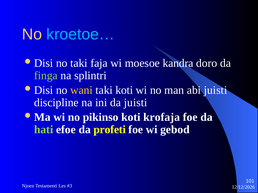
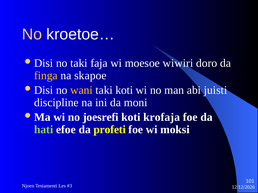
kroetoe… colour: light blue -> white (81, 34)
kandra: kandra -> wiwiri (178, 63)
finga colour: light green -> yellow (46, 76)
splintri: splintri -> skapoe (90, 76)
da juisti: juisti -> moni (136, 103)
pikinso: pikinso -> joesrefi (101, 117)
gebod: gebod -> moksi (175, 130)
